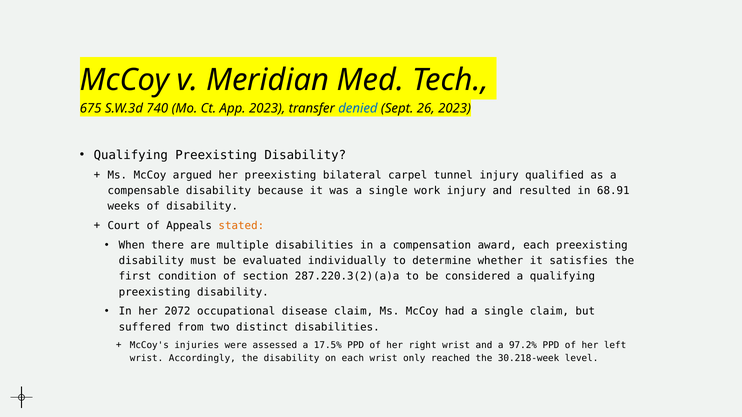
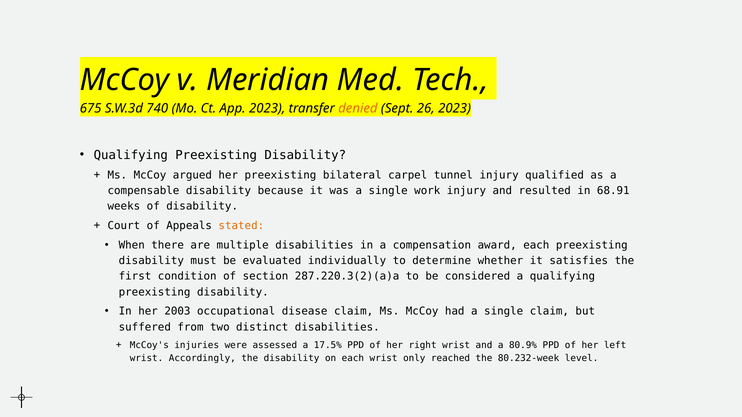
denied colour: blue -> orange (358, 108)
2072: 2072 -> 2003 (177, 312)
97.2%: 97.2% -> 80.9% (523, 345)
30.218-week: 30.218-week -> 80.232-week (529, 359)
